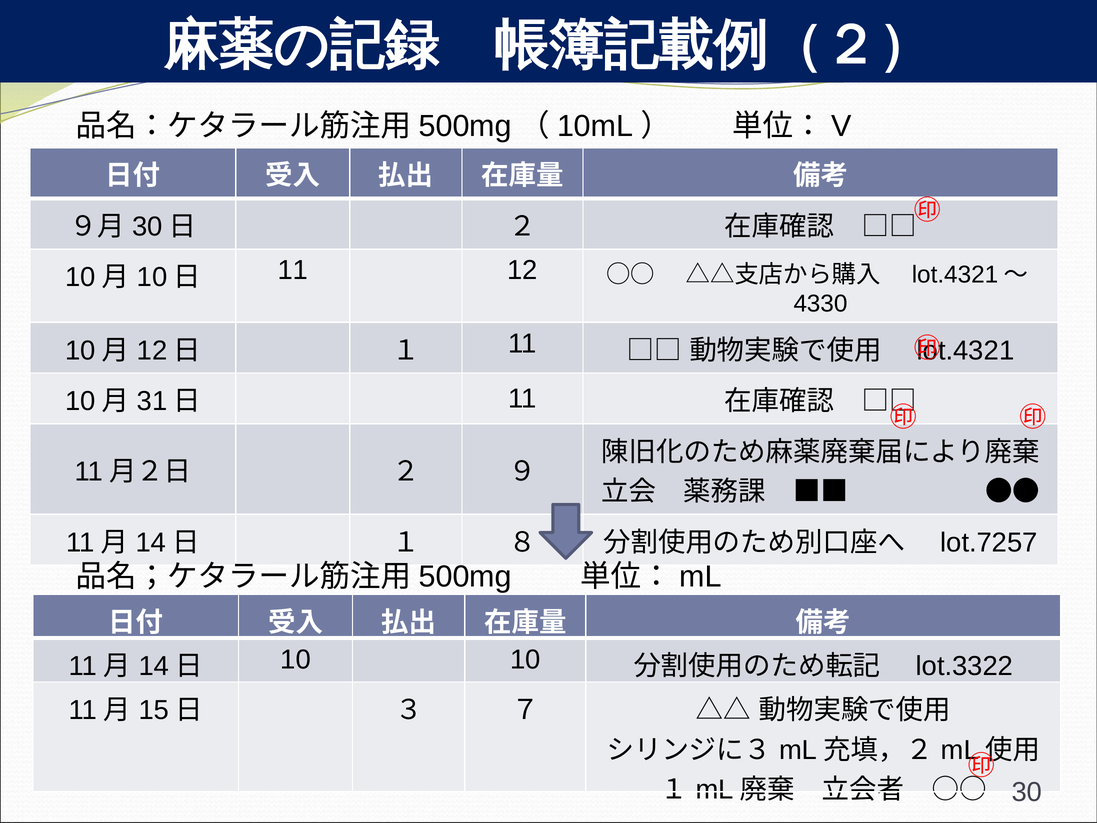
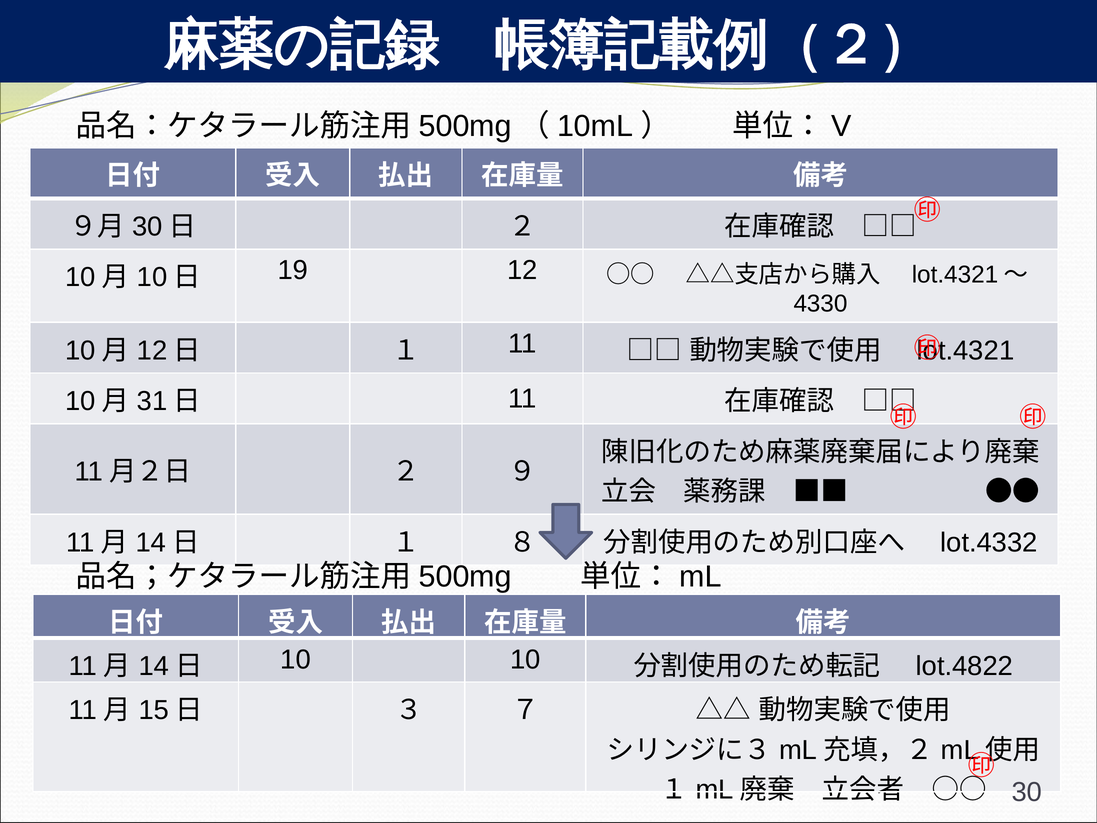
11: 11 -> 19 (293, 270)
lot.7257: lot.7257 -> lot.4332 (989, 542)
lot.3322: lot.3322 -> lot.4822 (964, 666)
